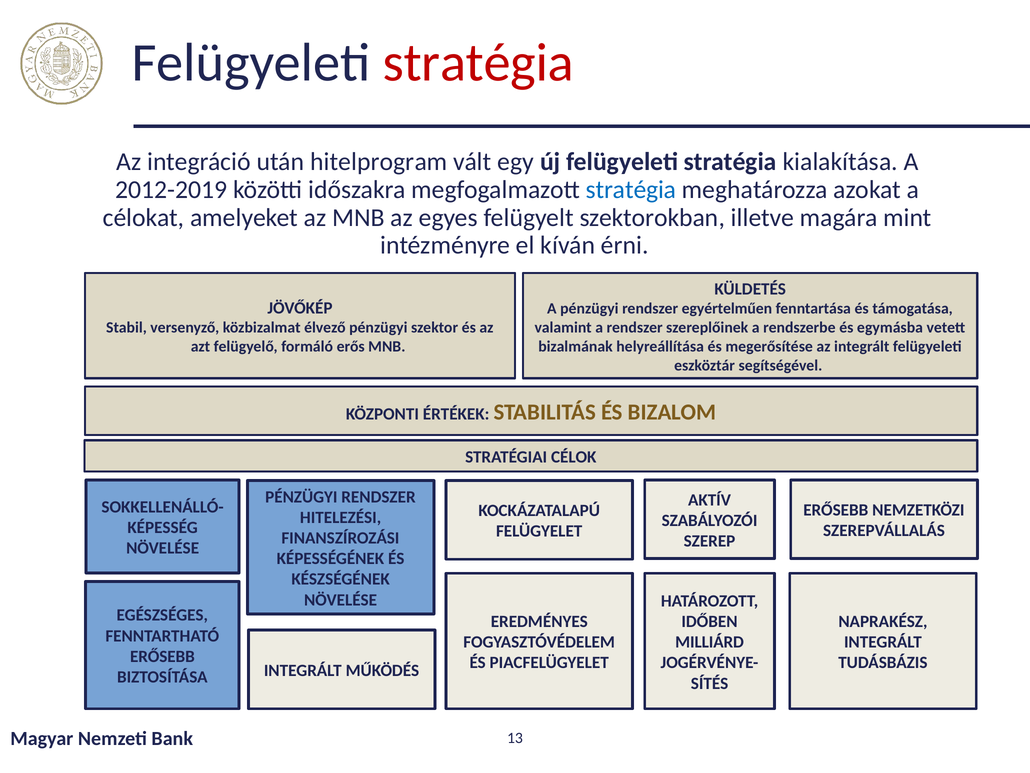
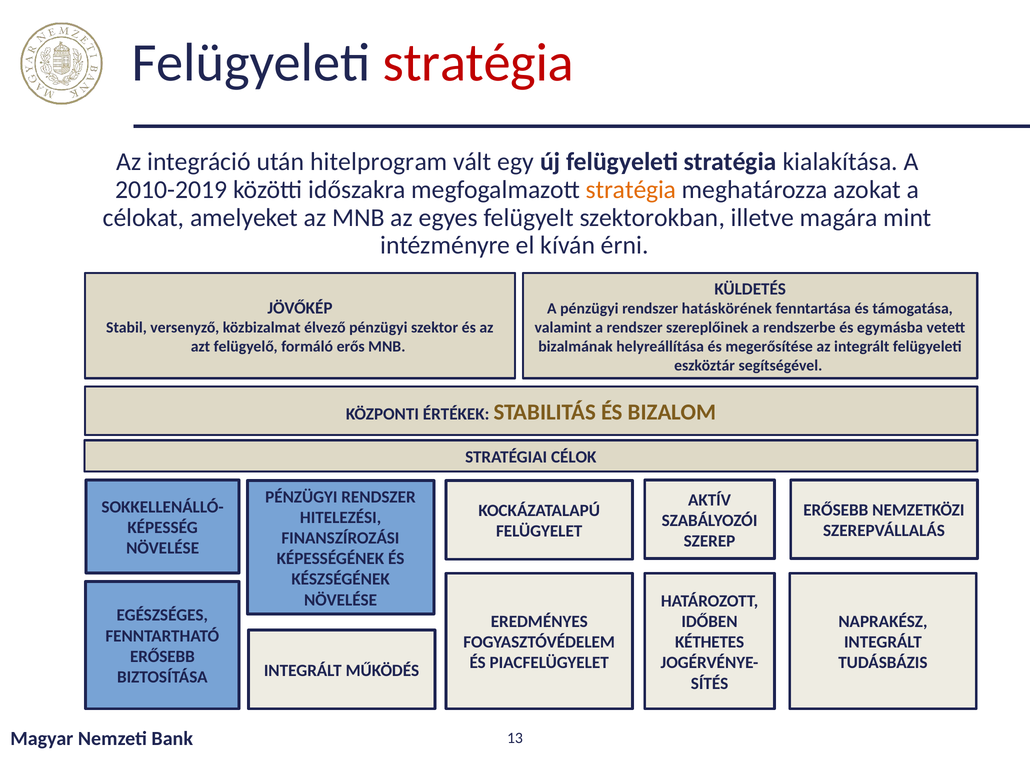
2012-2019: 2012-2019 -> 2010-2019 (171, 190)
stratégia colour: blue -> orange (631, 190)
egyértelműen: egyértelműen -> hatáskörének (727, 308)
MILLIÁRD: MILLIÁRD -> KÉTHETES (710, 642)
